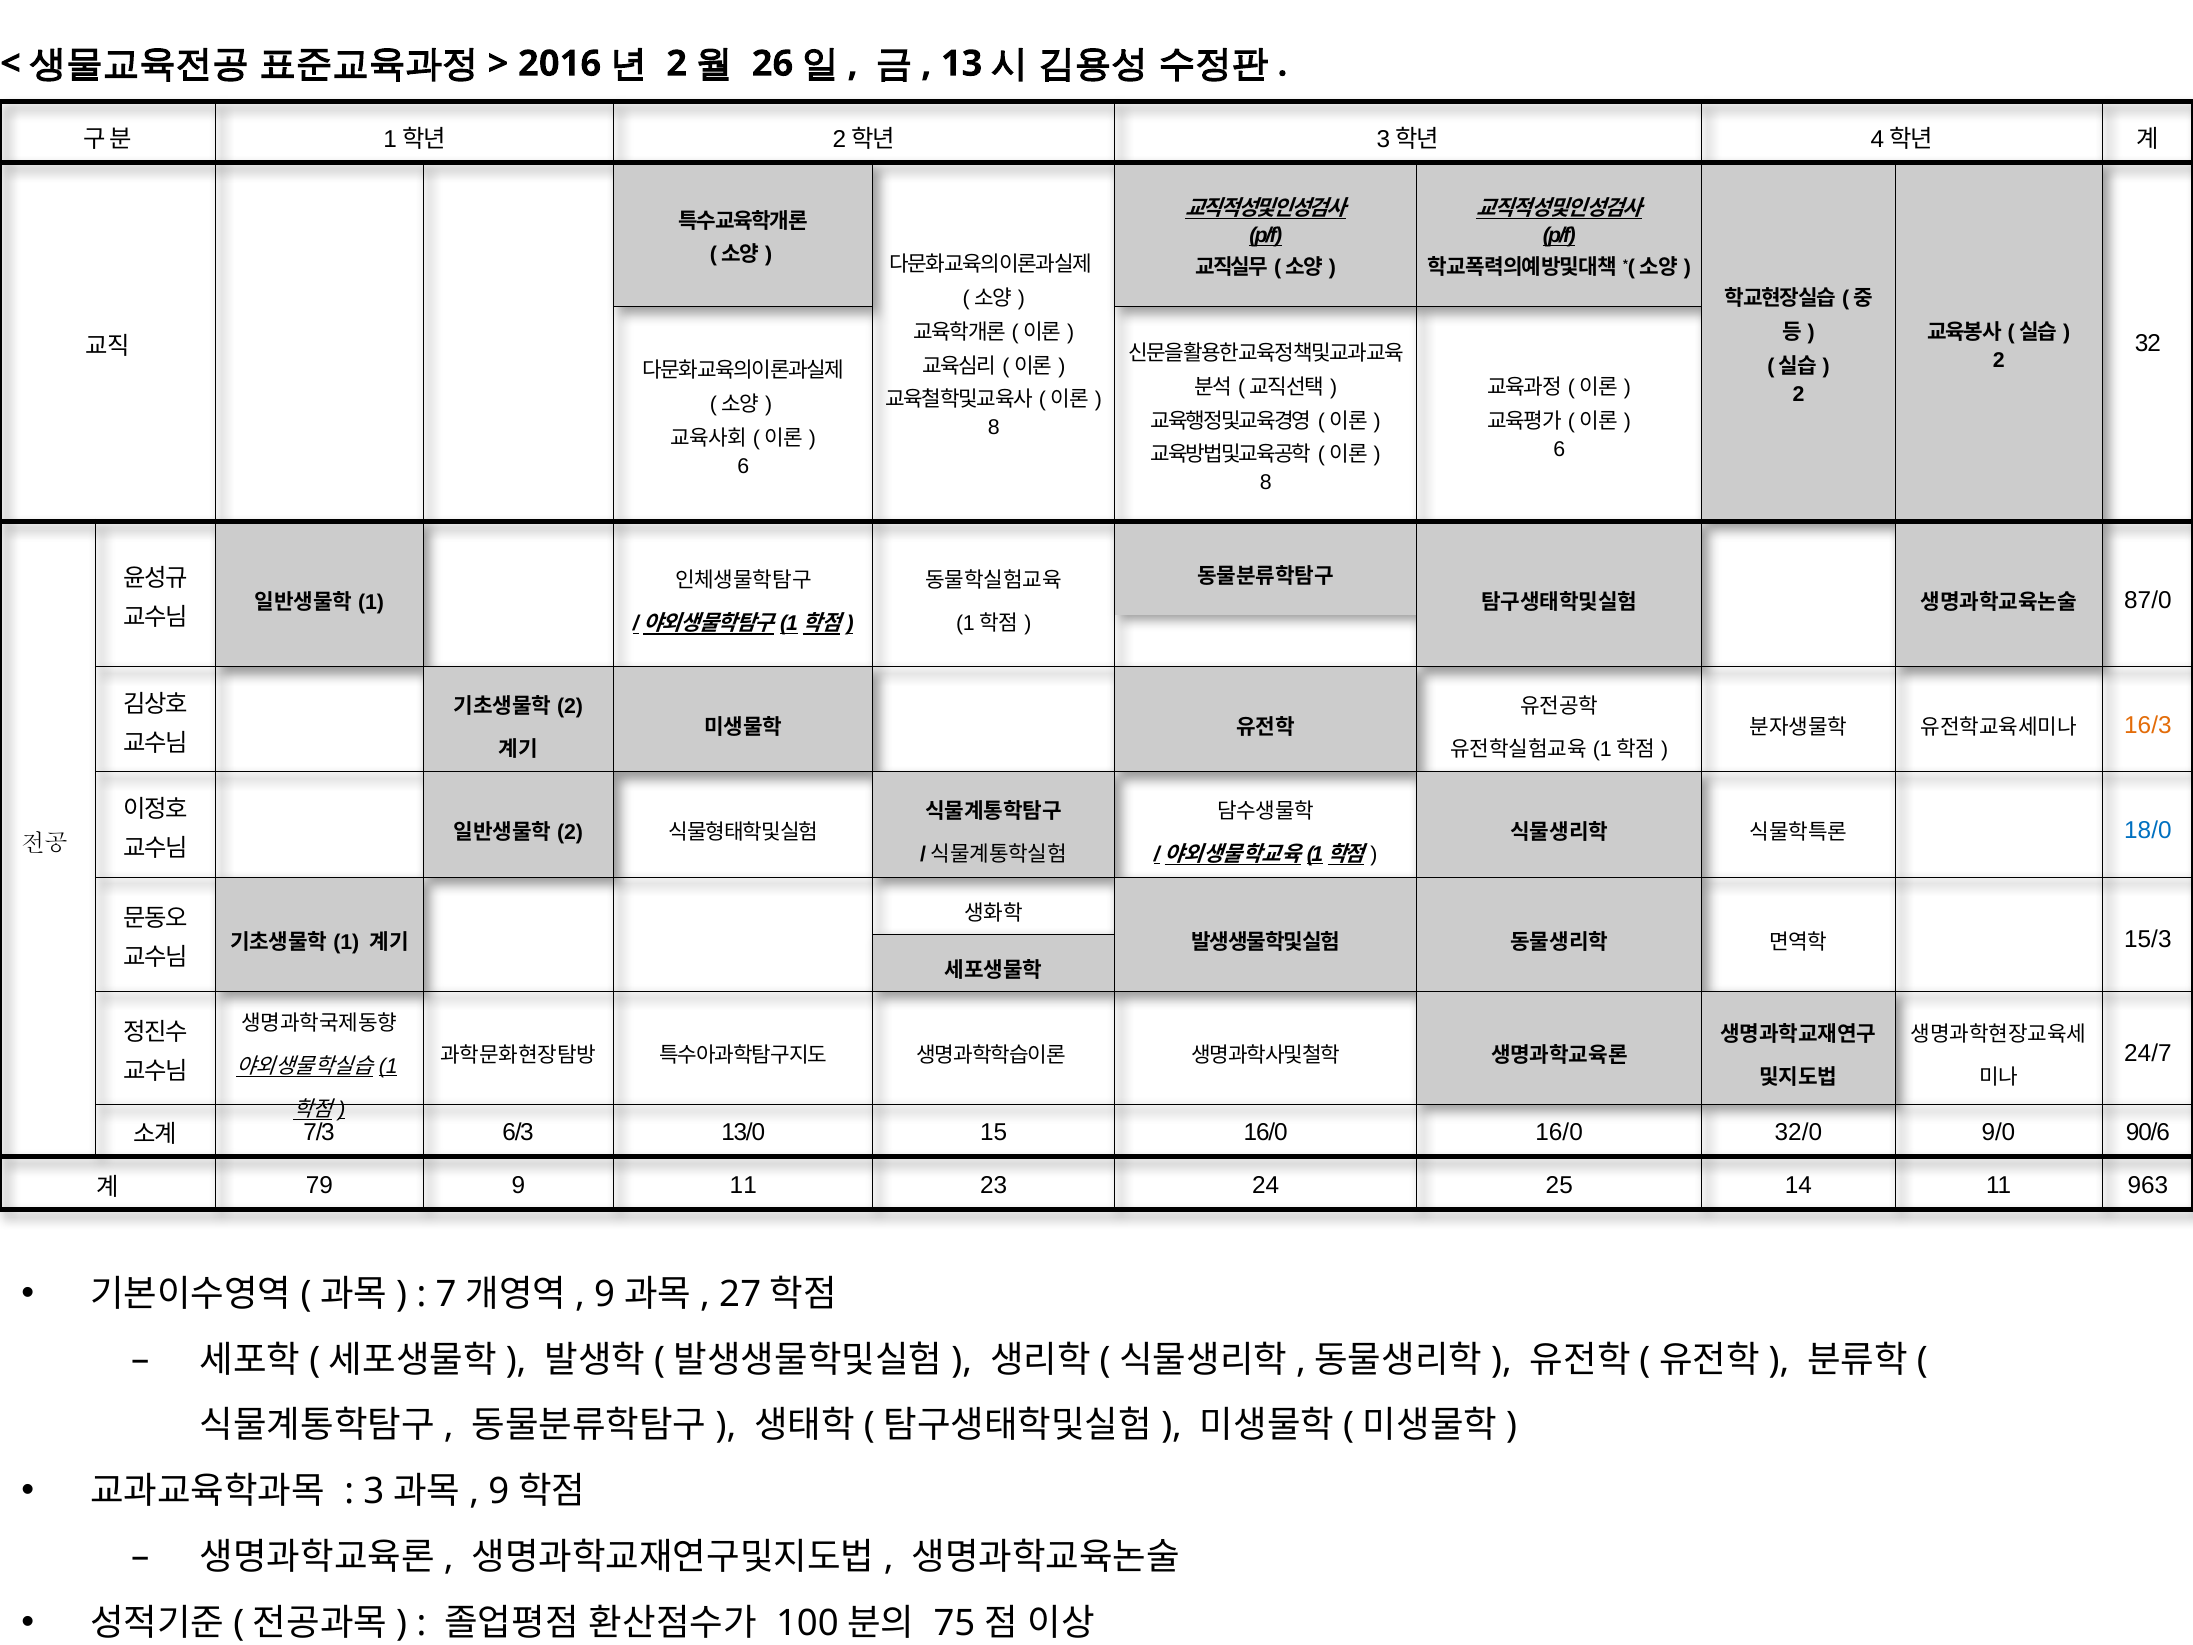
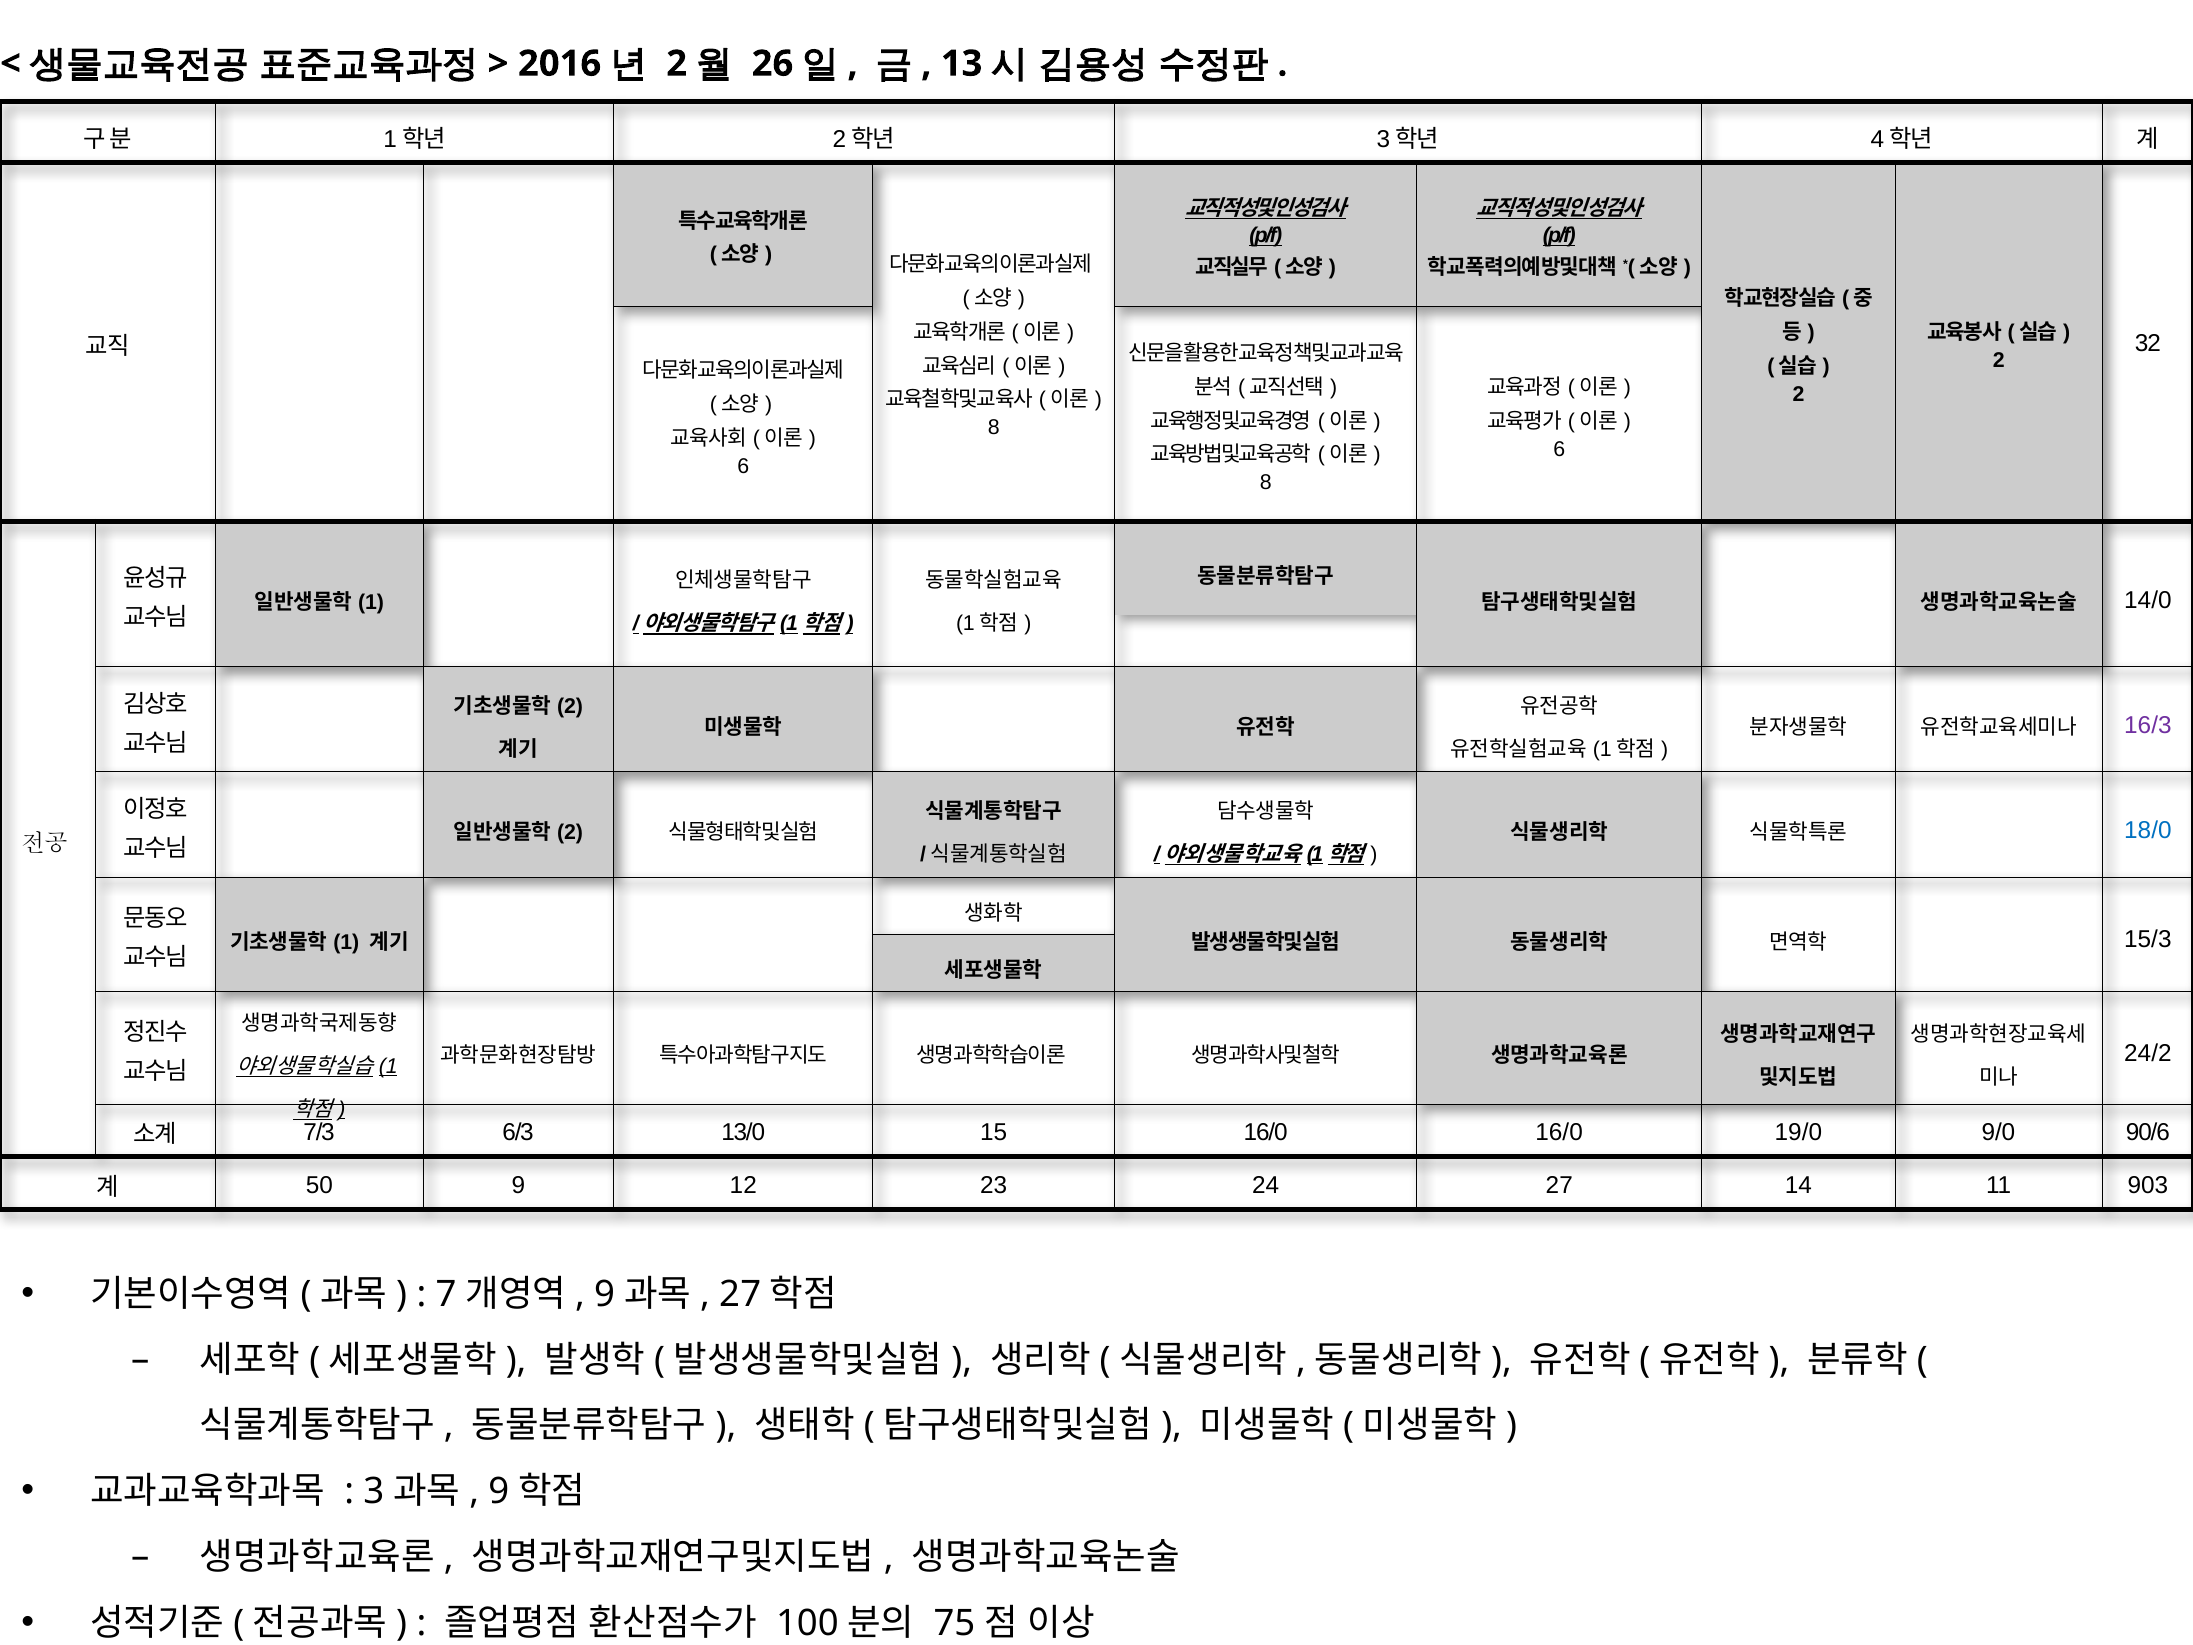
87/0: 87/0 -> 14/0 (2148, 600)
16/3 colour: orange -> purple (2148, 725)
24/7: 24/7 -> 24/2 (2148, 1053)
32/0: 32/0 -> 19/0 (1798, 1132)
79: 79 -> 50 (319, 1185)
9 11: 11 -> 12 (743, 1185)
25: 25 -> 27 (1559, 1185)
963: 963 -> 903 (2148, 1185)
